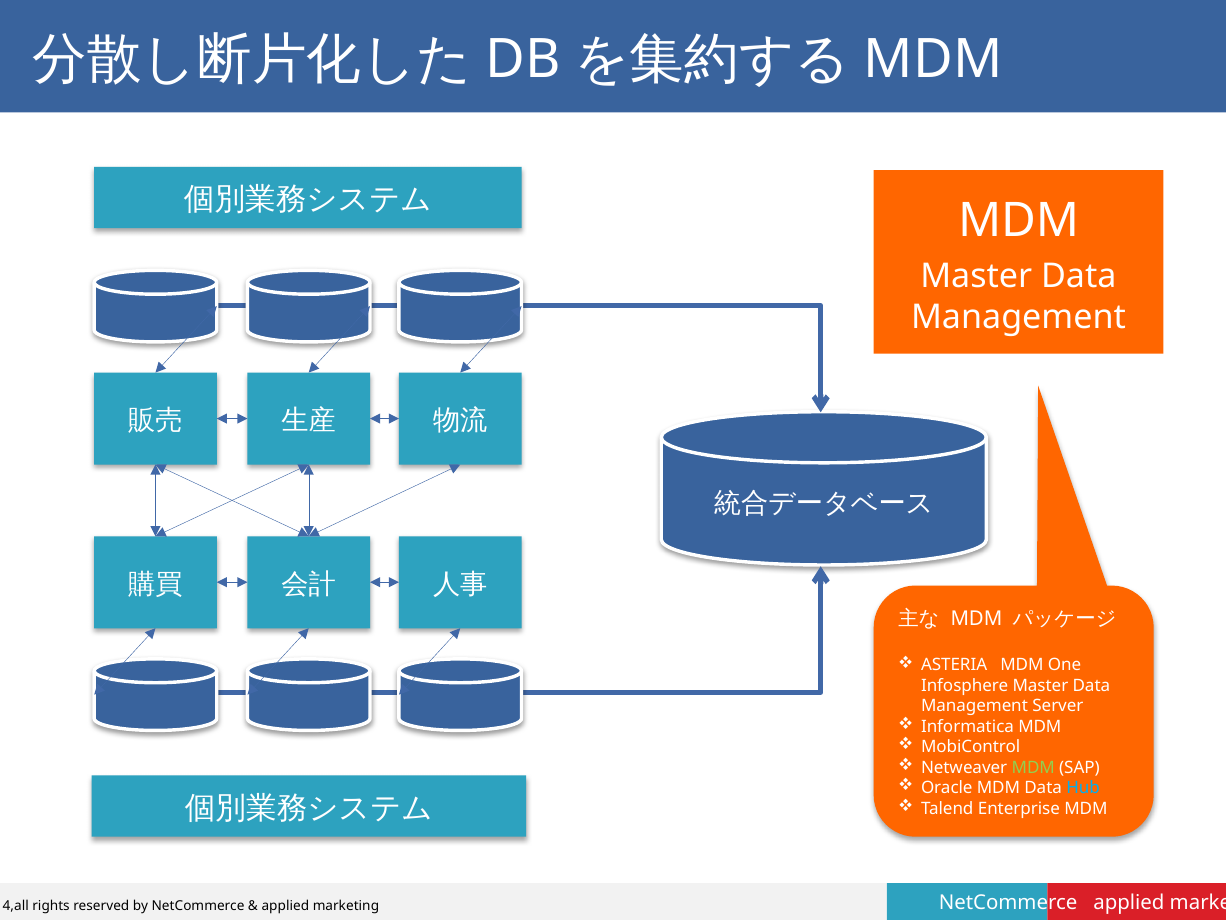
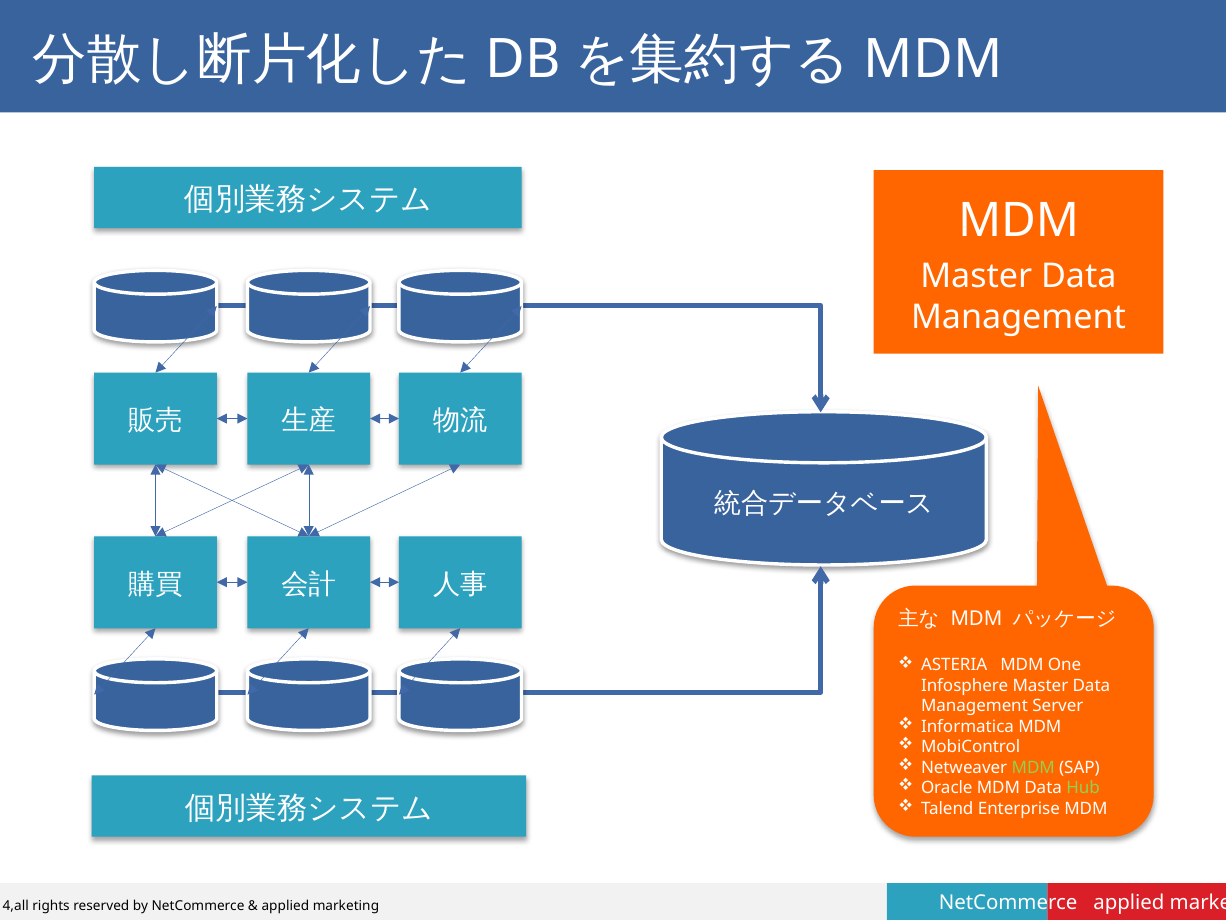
Hub colour: light blue -> light green (1083, 788)
